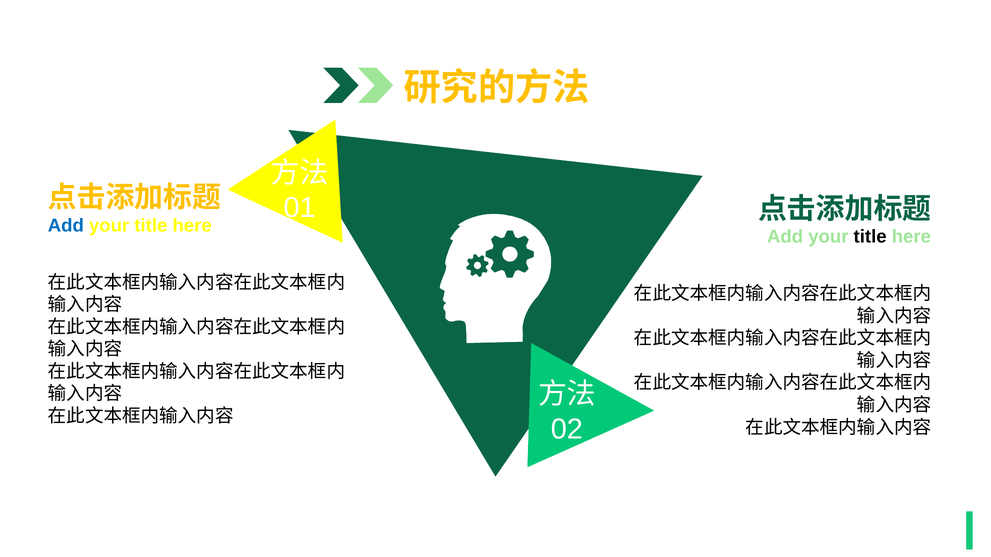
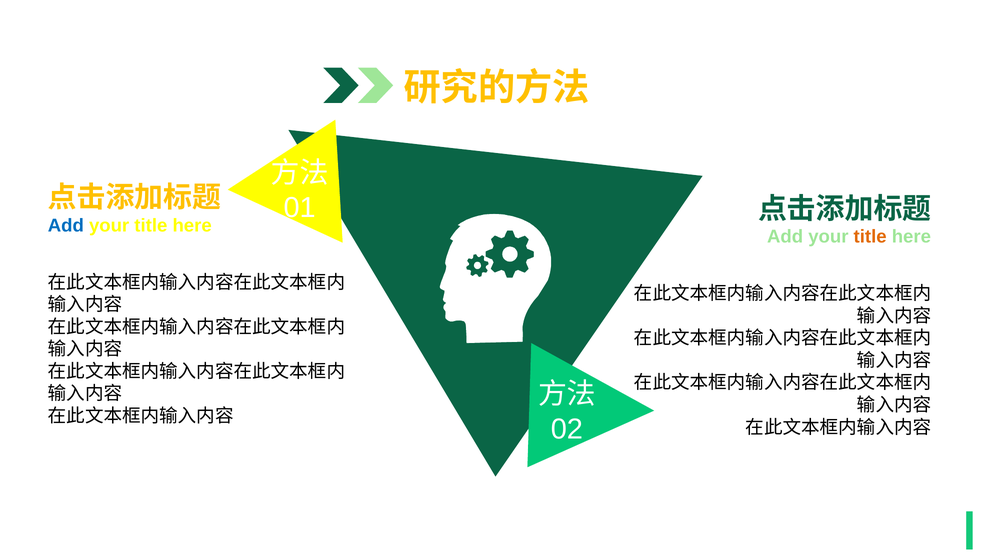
title colour: black -> orange (870, 237)
